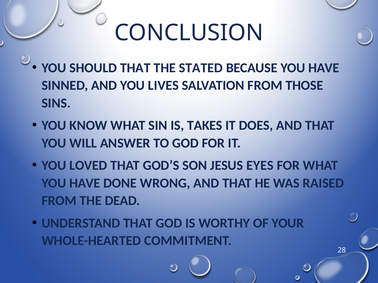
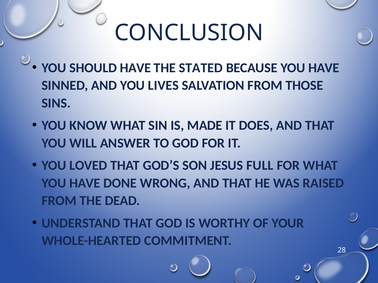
SHOULD THAT: THAT -> HAVE (135, 68)
TAKES: TAKES -> MADE (205, 126)
EYES: EYES -> FULL (260, 166)
